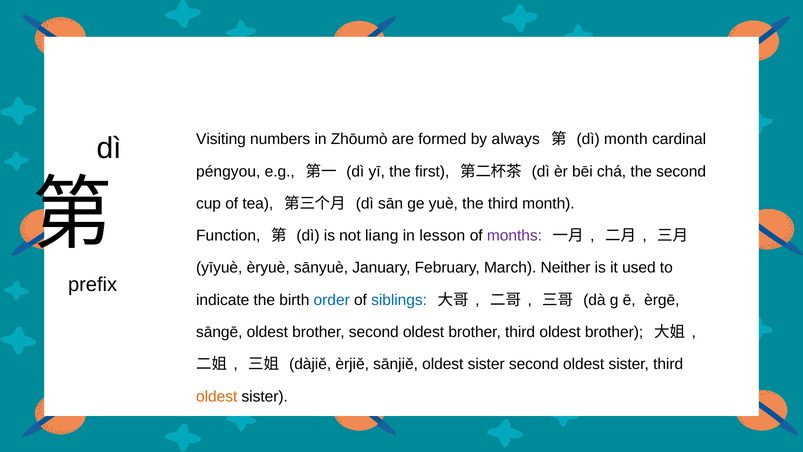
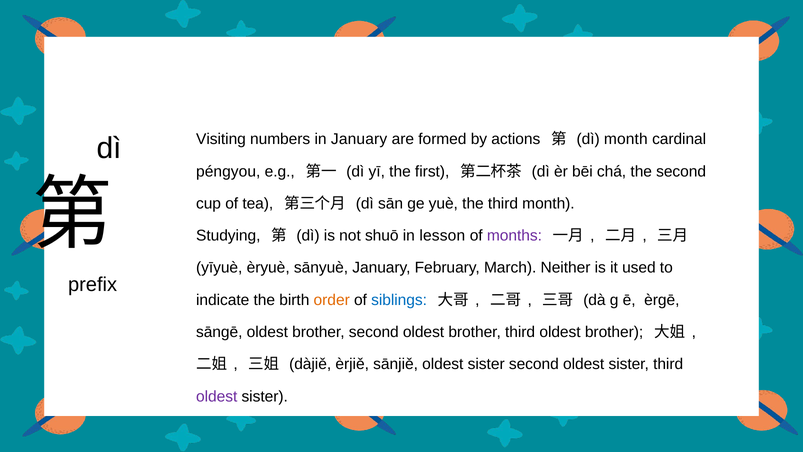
in Zhōumò: Zhōumò -> January (359, 139)
always: always -> actions (516, 139)
Function: Function -> Studying (228, 236)
liang: liang -> shuō (382, 236)
order colour: blue -> orange (332, 300)
oldest colour: orange -> purple (217, 396)
